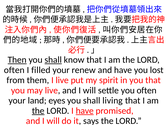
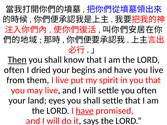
shall underline: present -> none (53, 60)
filled: filled -> dried (41, 70)
renew: renew -> begins (84, 70)
you lost: lost -> live (157, 70)
shall living: living -> settle (113, 101)
the underline: present -> none (38, 111)
